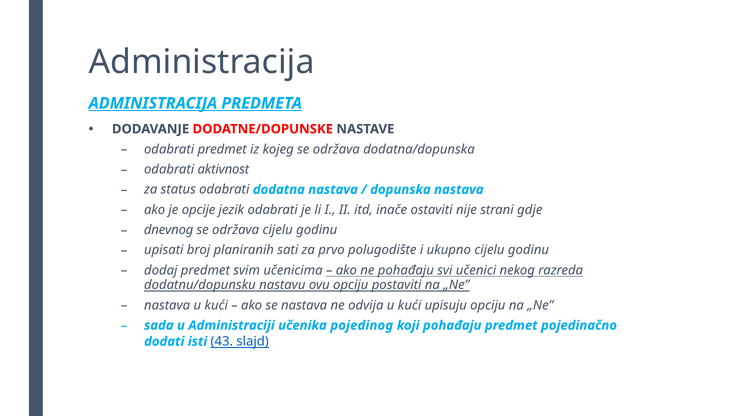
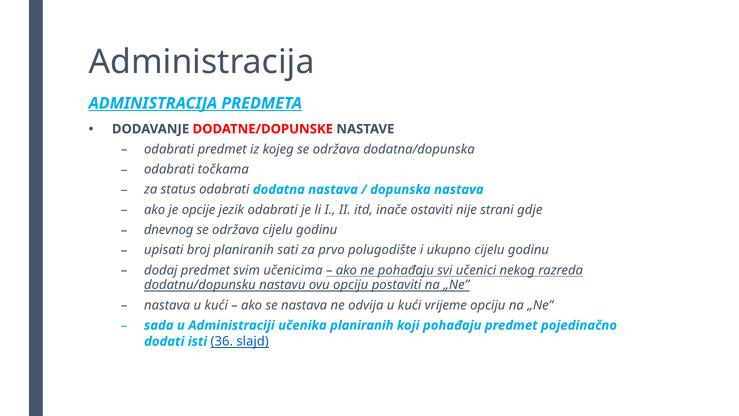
aktivnost: aktivnost -> točkama (223, 169)
upisuju: upisuju -> vrijeme (446, 305)
učenika pojedinog: pojedinog -> planiranih (362, 325)
43: 43 -> 36 (222, 341)
